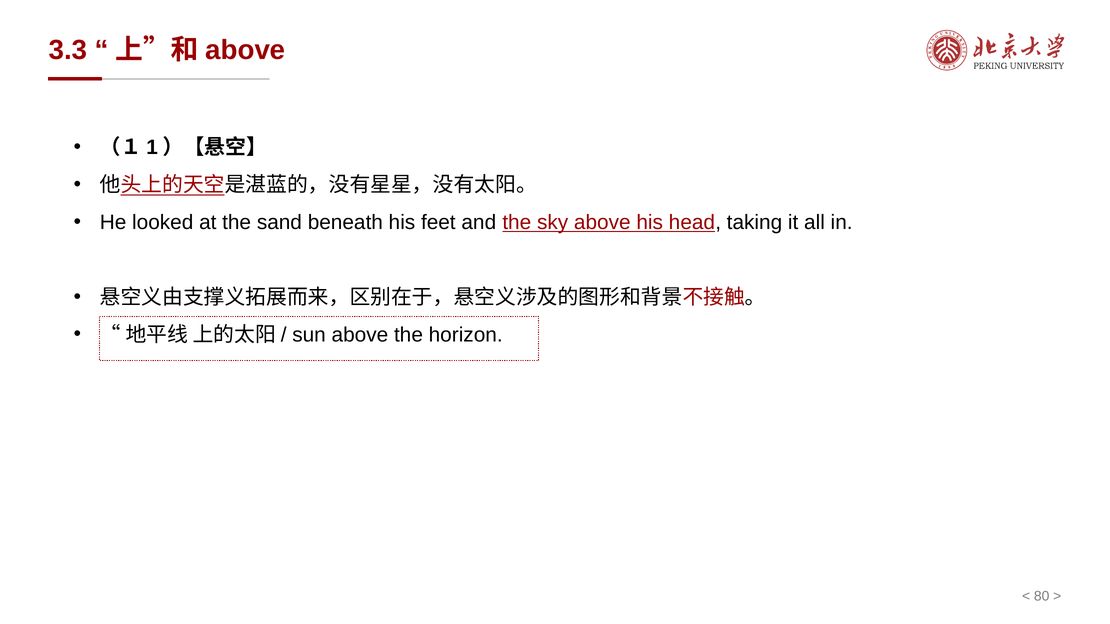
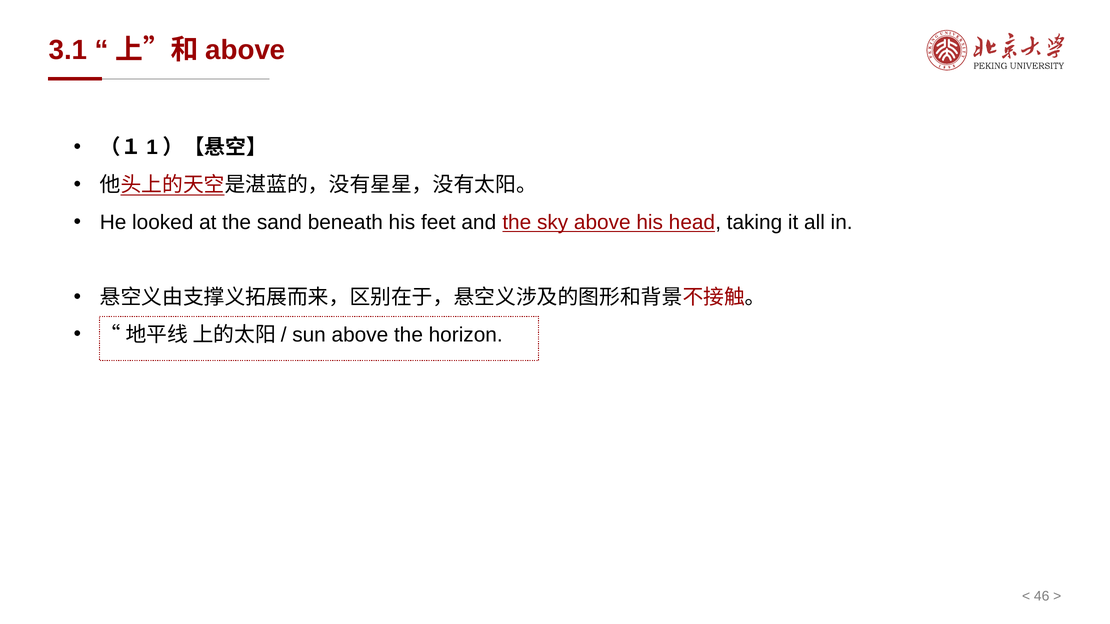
3.3: 3.3 -> 3.1 (68, 50)
80: 80 -> 46 (1042, 596)
